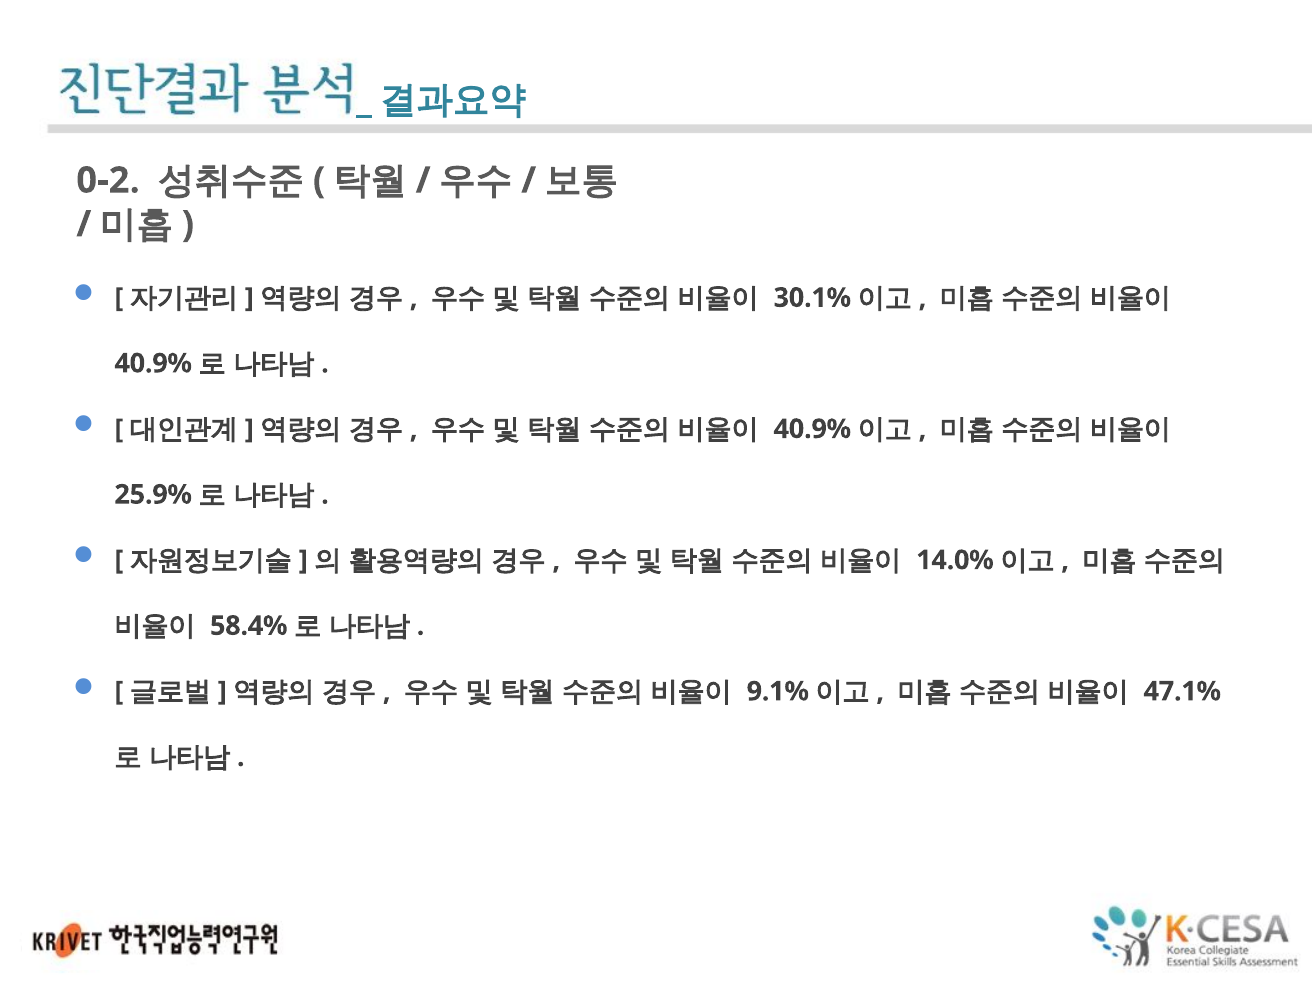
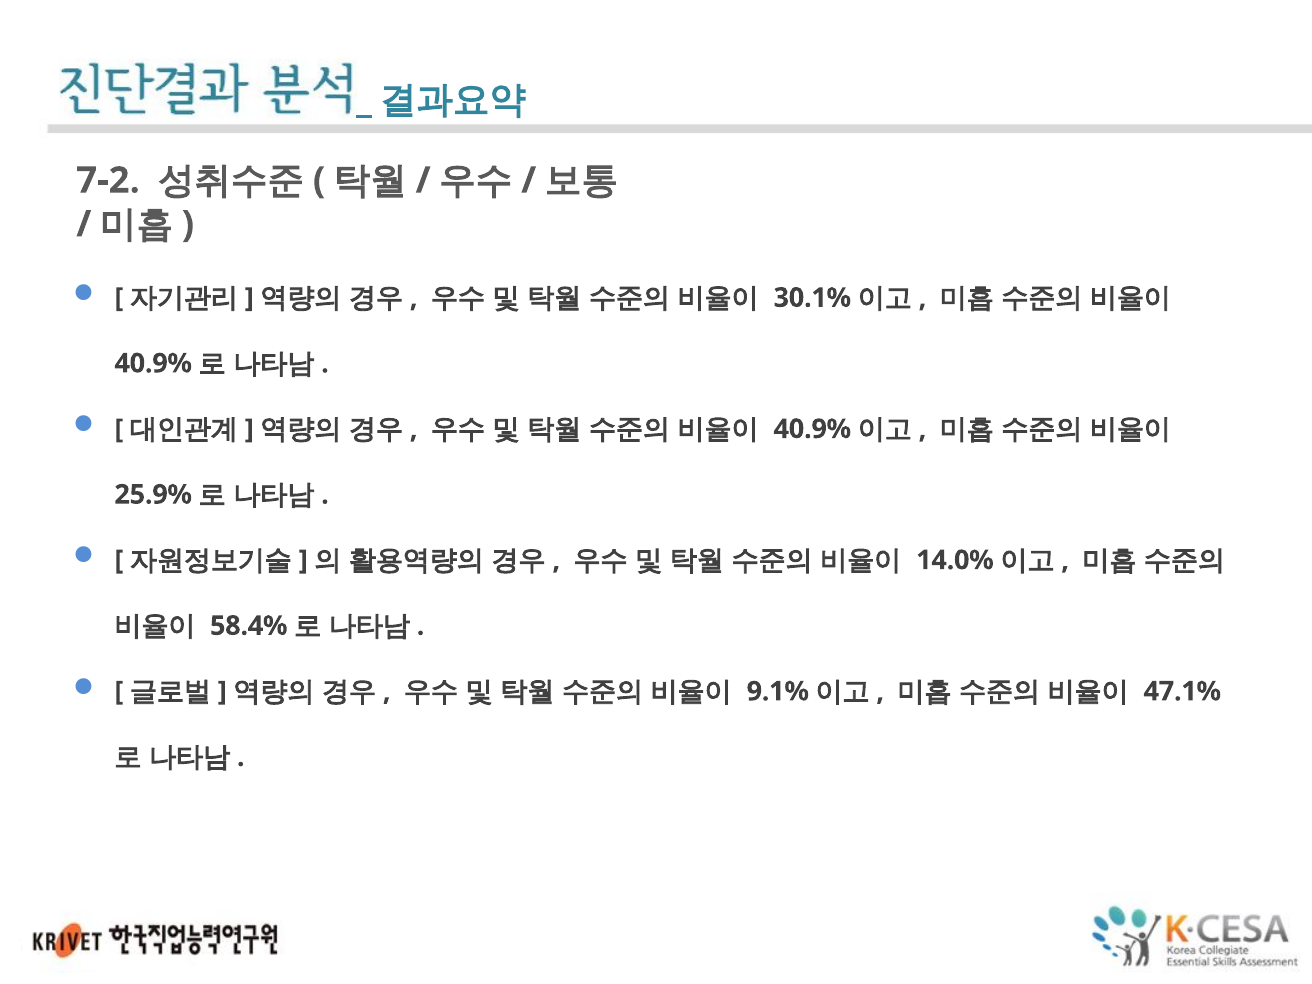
0-2: 0-2 -> 7-2 (108, 180)
